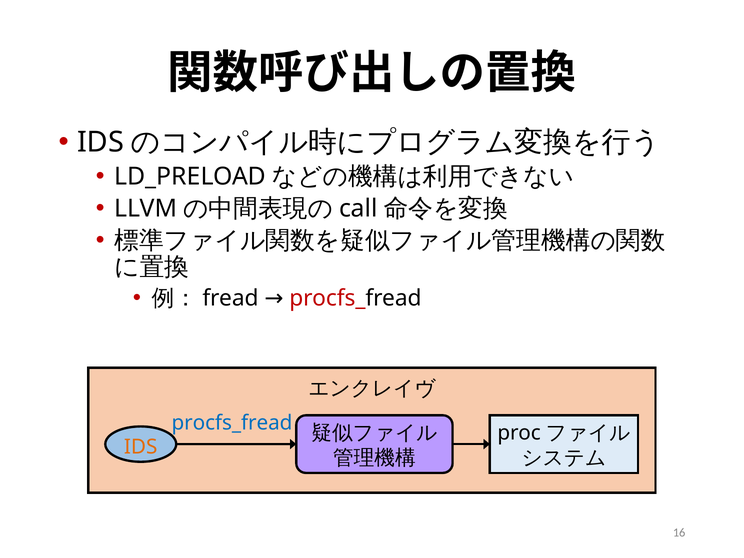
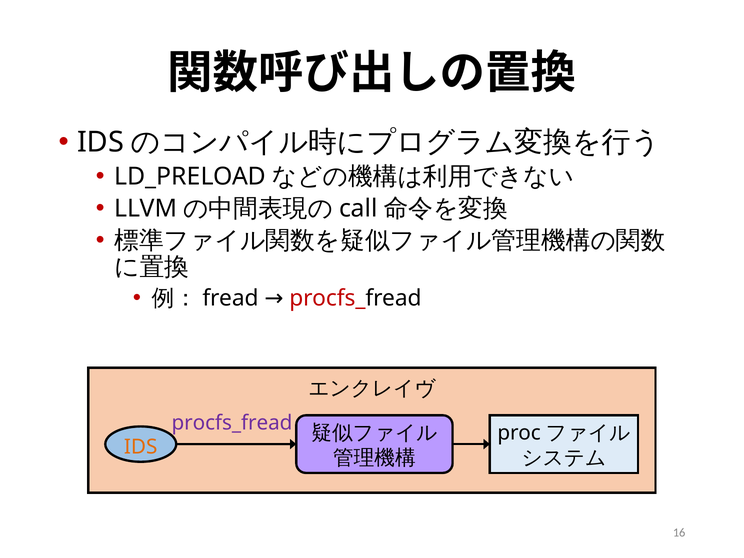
procfs_fread colour: blue -> purple (232, 423)
